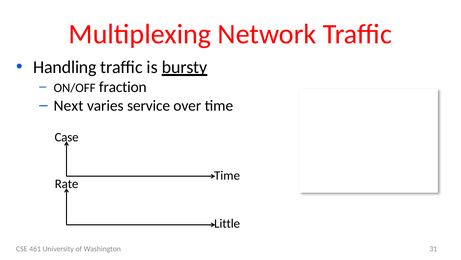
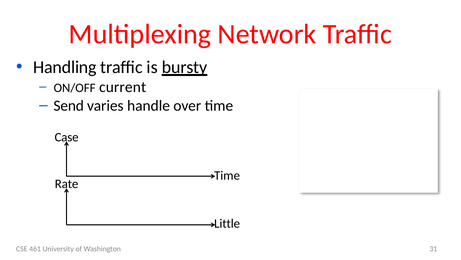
fraction: fraction -> current (123, 87)
Next: Next -> Send (69, 105)
service: service -> handle (149, 105)
